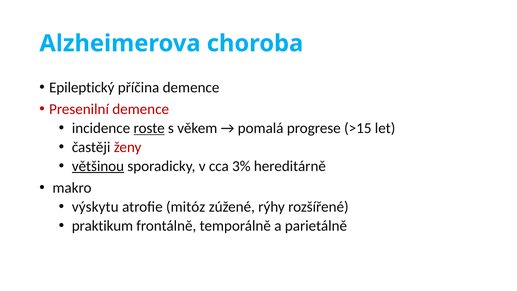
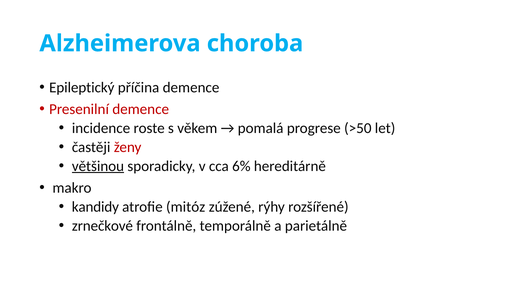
roste underline: present -> none (149, 128)
>15: >15 -> >50 (358, 128)
3%: 3% -> 6% (241, 166)
výskytu: výskytu -> kandidy (95, 207)
praktikum: praktikum -> zrnečkové (102, 226)
